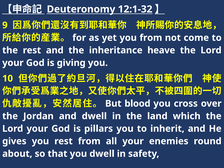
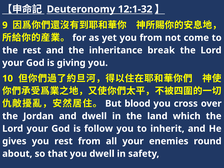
heave: heave -> break (161, 50)
pillars: pillars -> follow (99, 129)
